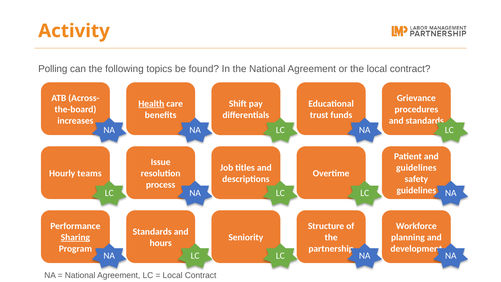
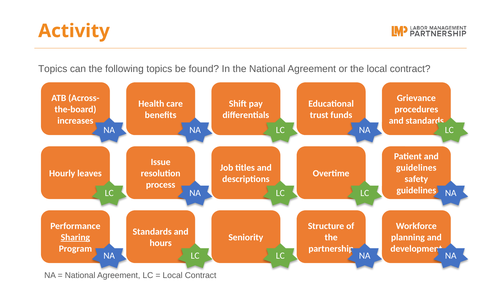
Polling: Polling -> Topics (53, 69)
Health underline: present -> none (151, 104)
teams: teams -> leaves (90, 173)
